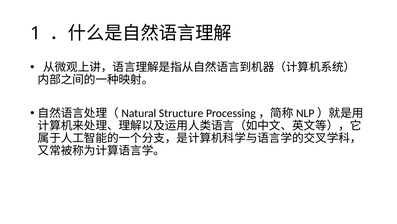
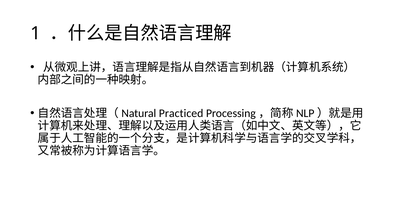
Structure: Structure -> Practiced (181, 113)
